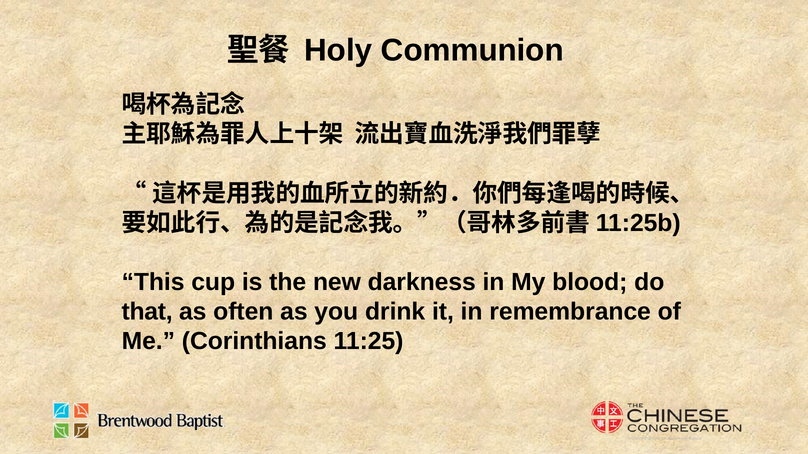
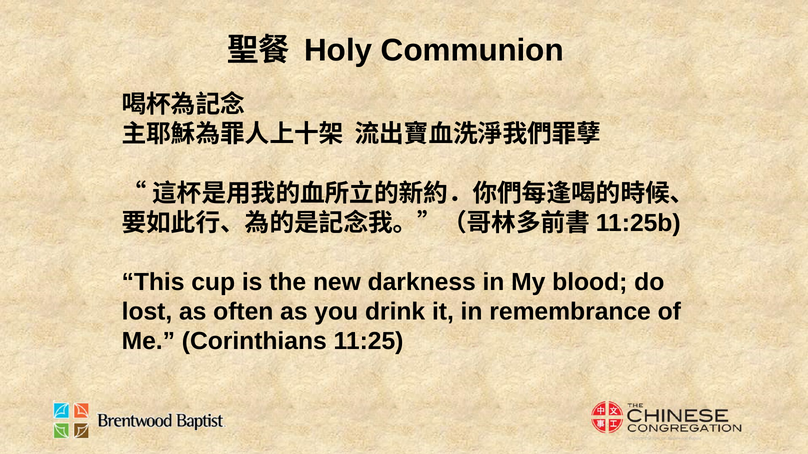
that: that -> lost (147, 312)
